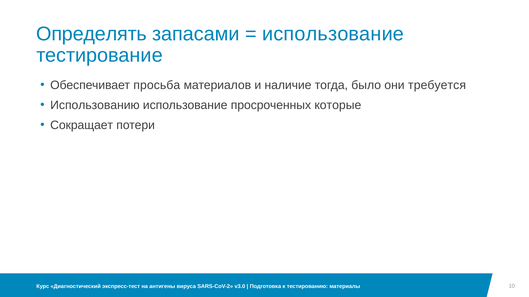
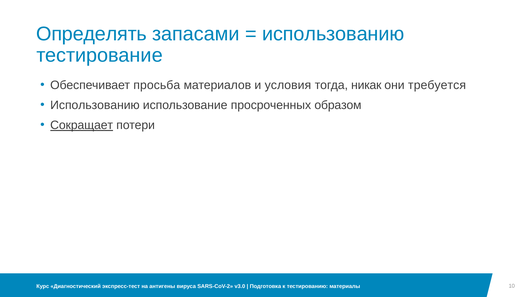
использование: использование -> использованию (333, 34)
наличие: наличие -> условия (288, 85)
было: было -> никак (366, 85)
которые: которые -> образом (338, 105)
Сокращает underline: none -> present (82, 126)
